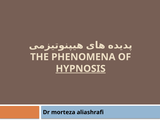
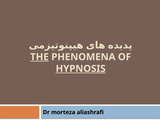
THE underline: none -> present (39, 57)
